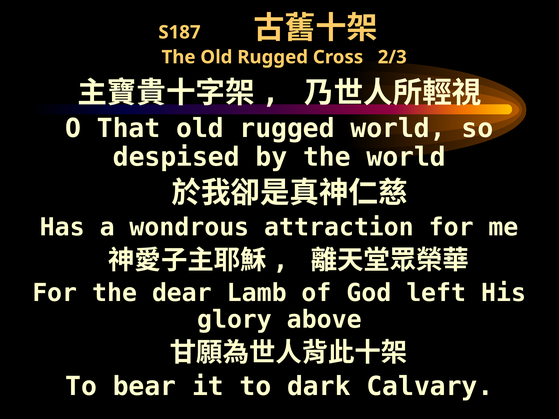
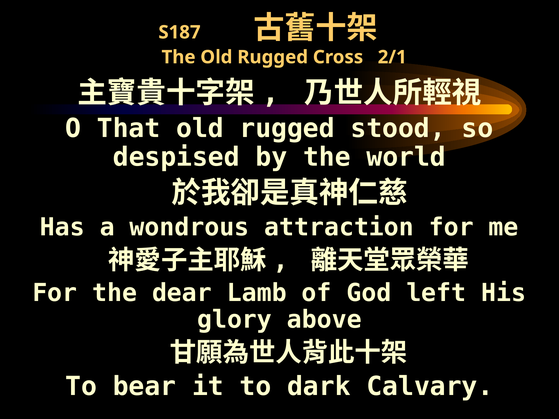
2/3: 2/3 -> 2/1 (392, 57)
rugged world: world -> stood (398, 129)
